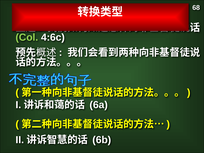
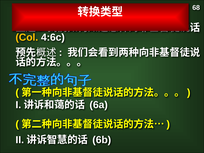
Col colour: light green -> yellow (27, 37)
